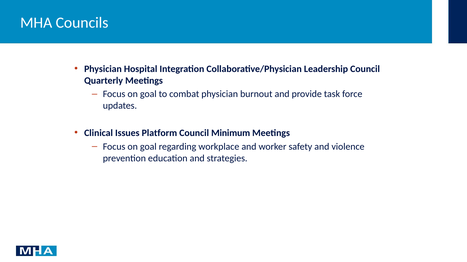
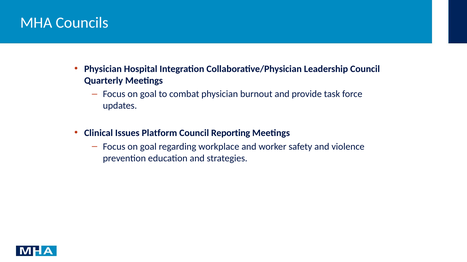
Minimum: Minimum -> Reporting (231, 133)
